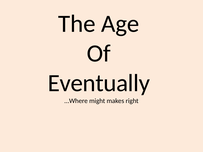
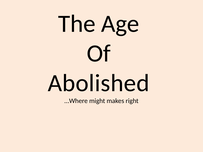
Eventually: Eventually -> Abolished (99, 83)
